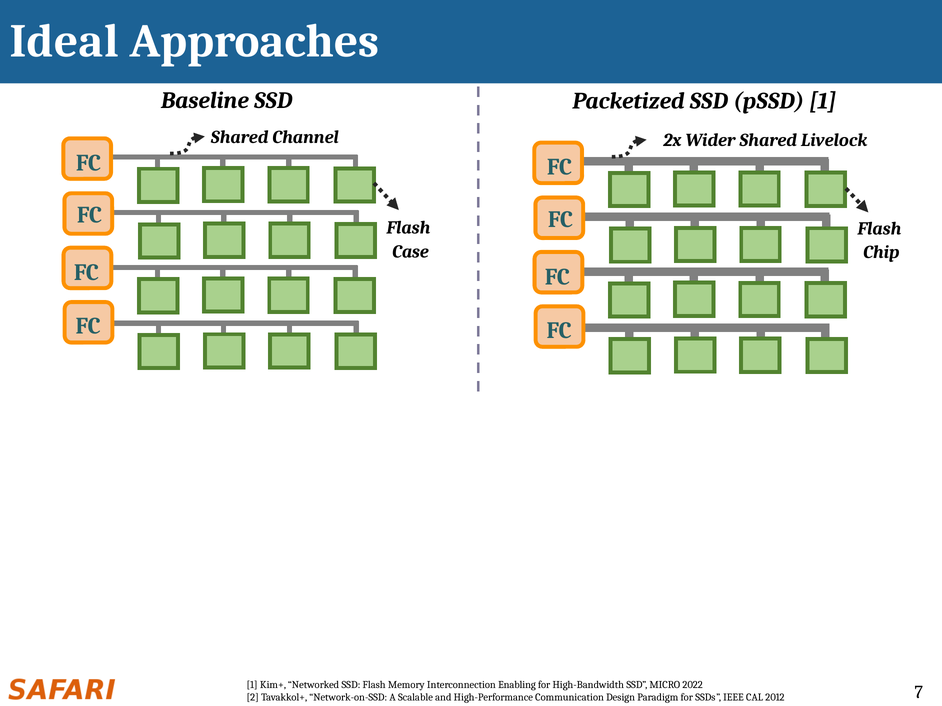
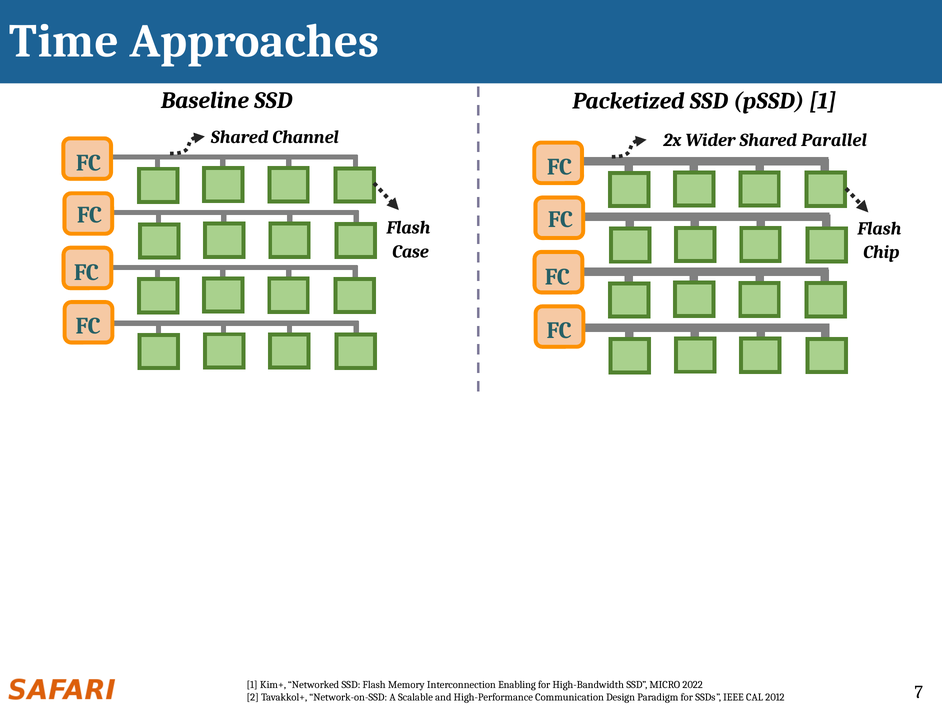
Ideal: Ideal -> Time (64, 41)
Livelock: Livelock -> Parallel (834, 141)
